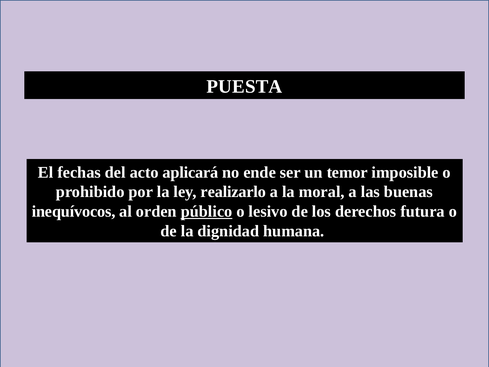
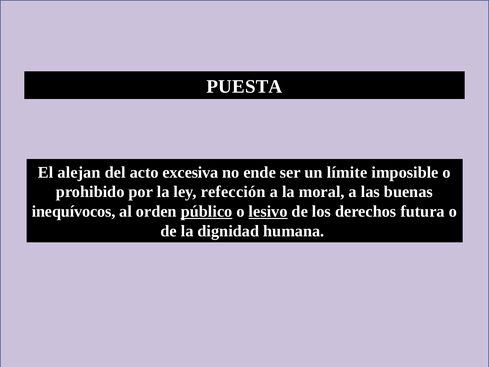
fechas: fechas -> alejan (79, 172)
aplicará: aplicará -> excesiva (190, 172)
temor: temor -> límite (347, 172)
realizarlo: realizarlo -> refección (233, 192)
lesivo underline: none -> present (268, 211)
